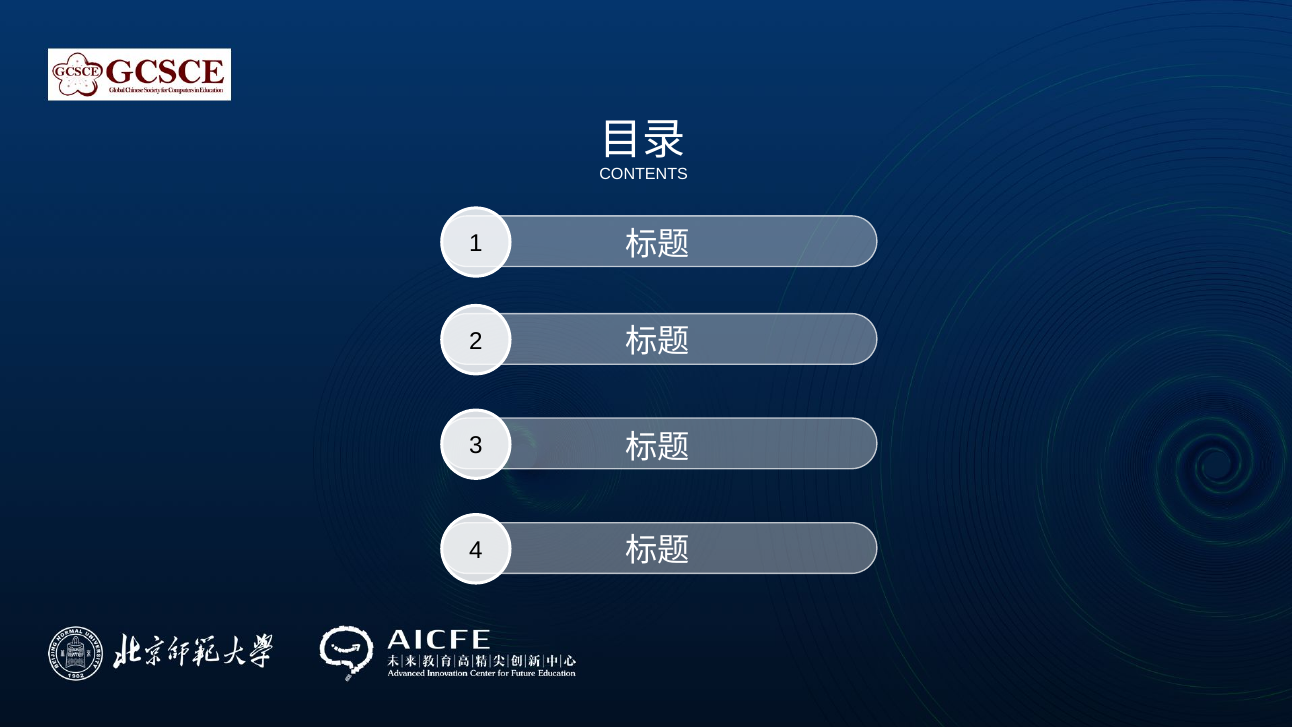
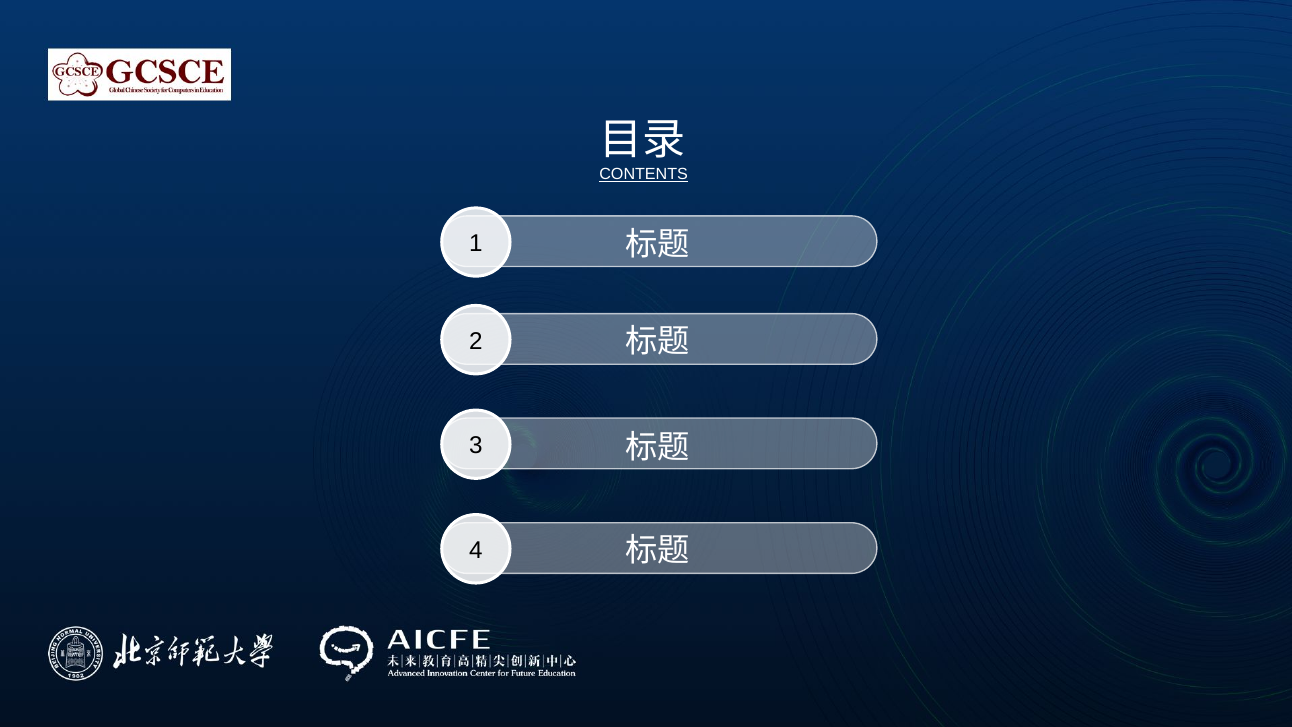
CONTENTS underline: none -> present (644, 175)
